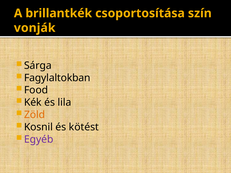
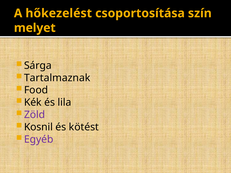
brillantkék: brillantkék -> hőkezelést (59, 13)
vonják: vonják -> melyet (35, 28)
Fagylaltokban: Fagylaltokban -> Tartalmaznak (57, 78)
Zöld colour: orange -> purple (35, 115)
